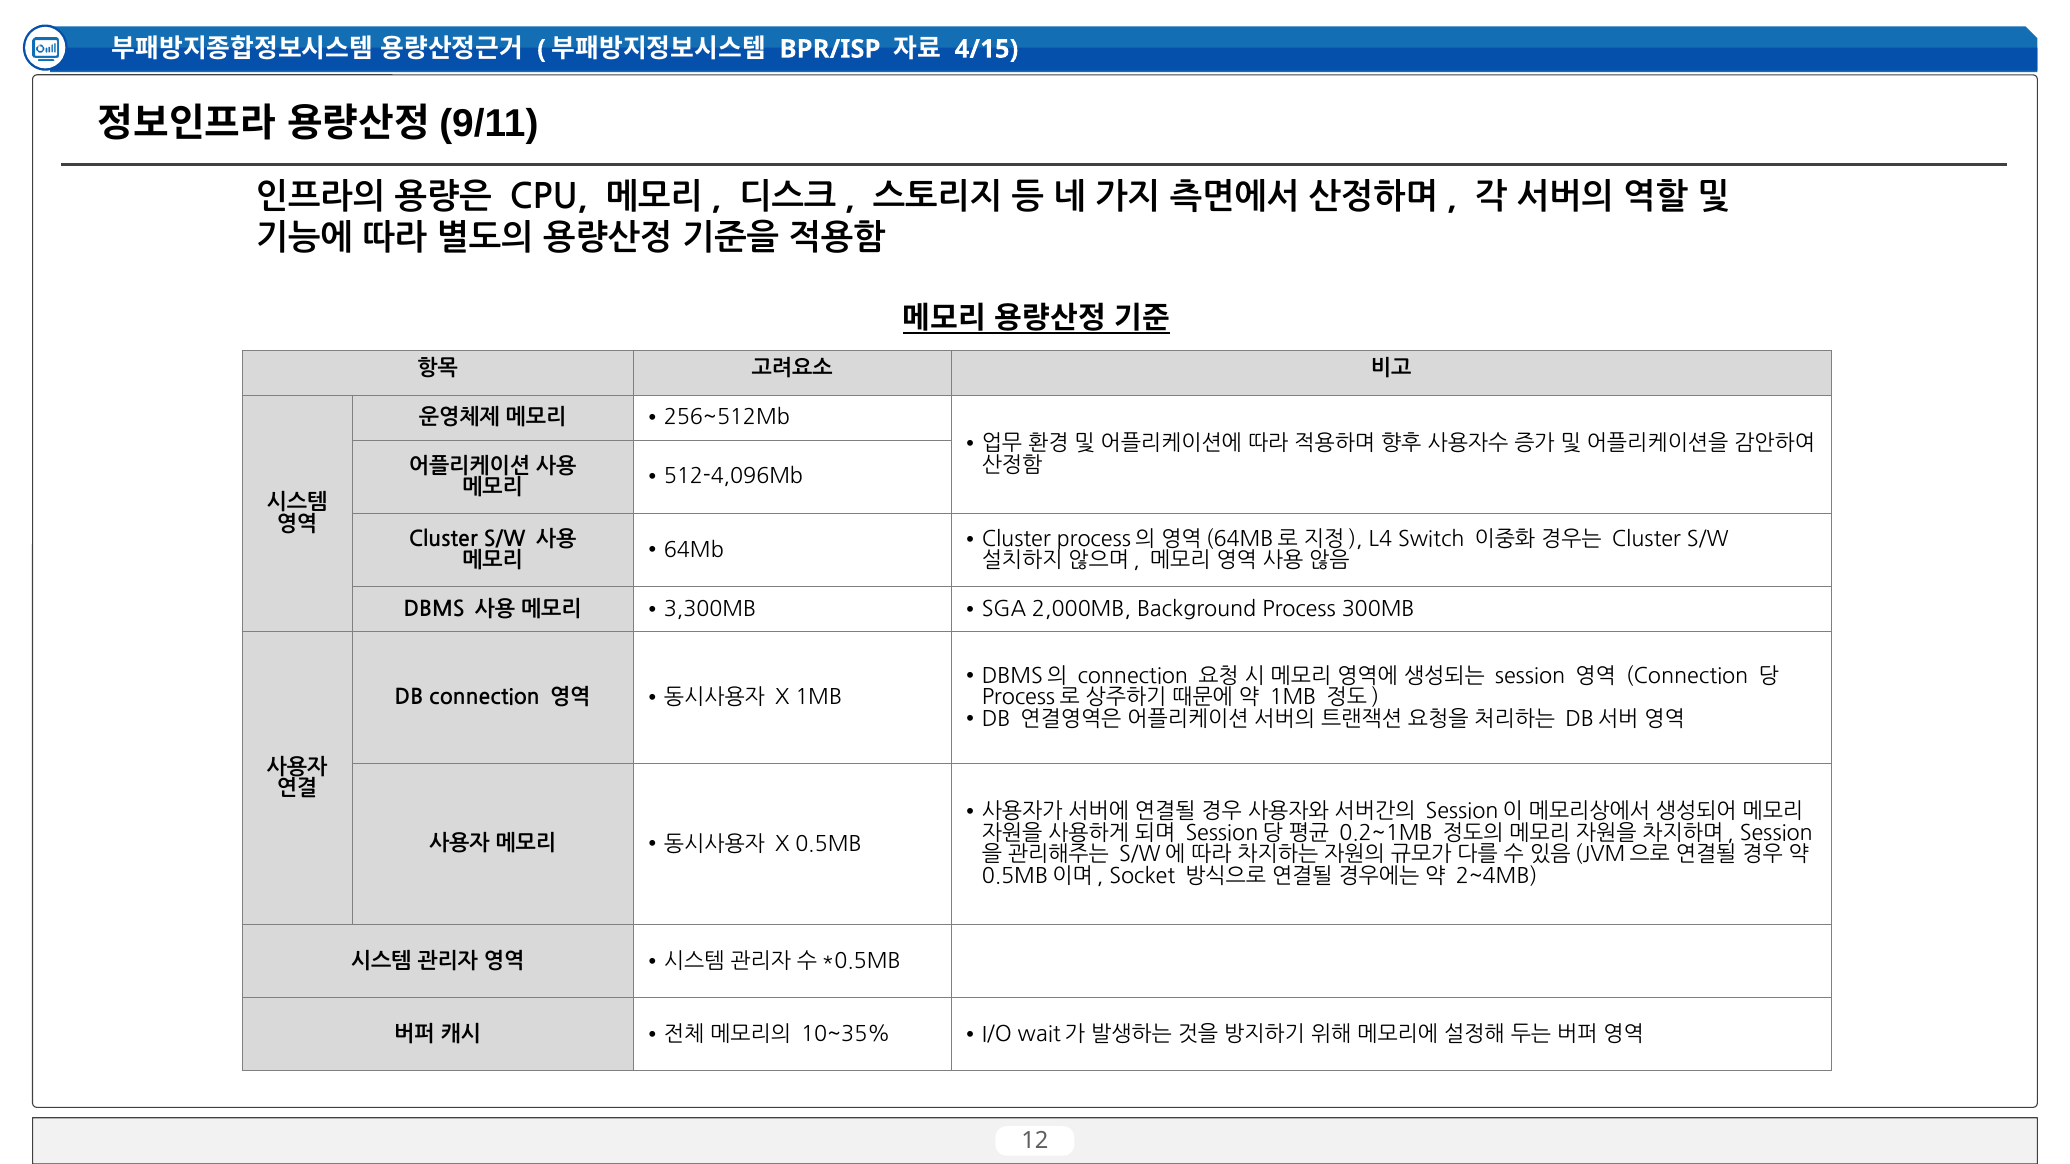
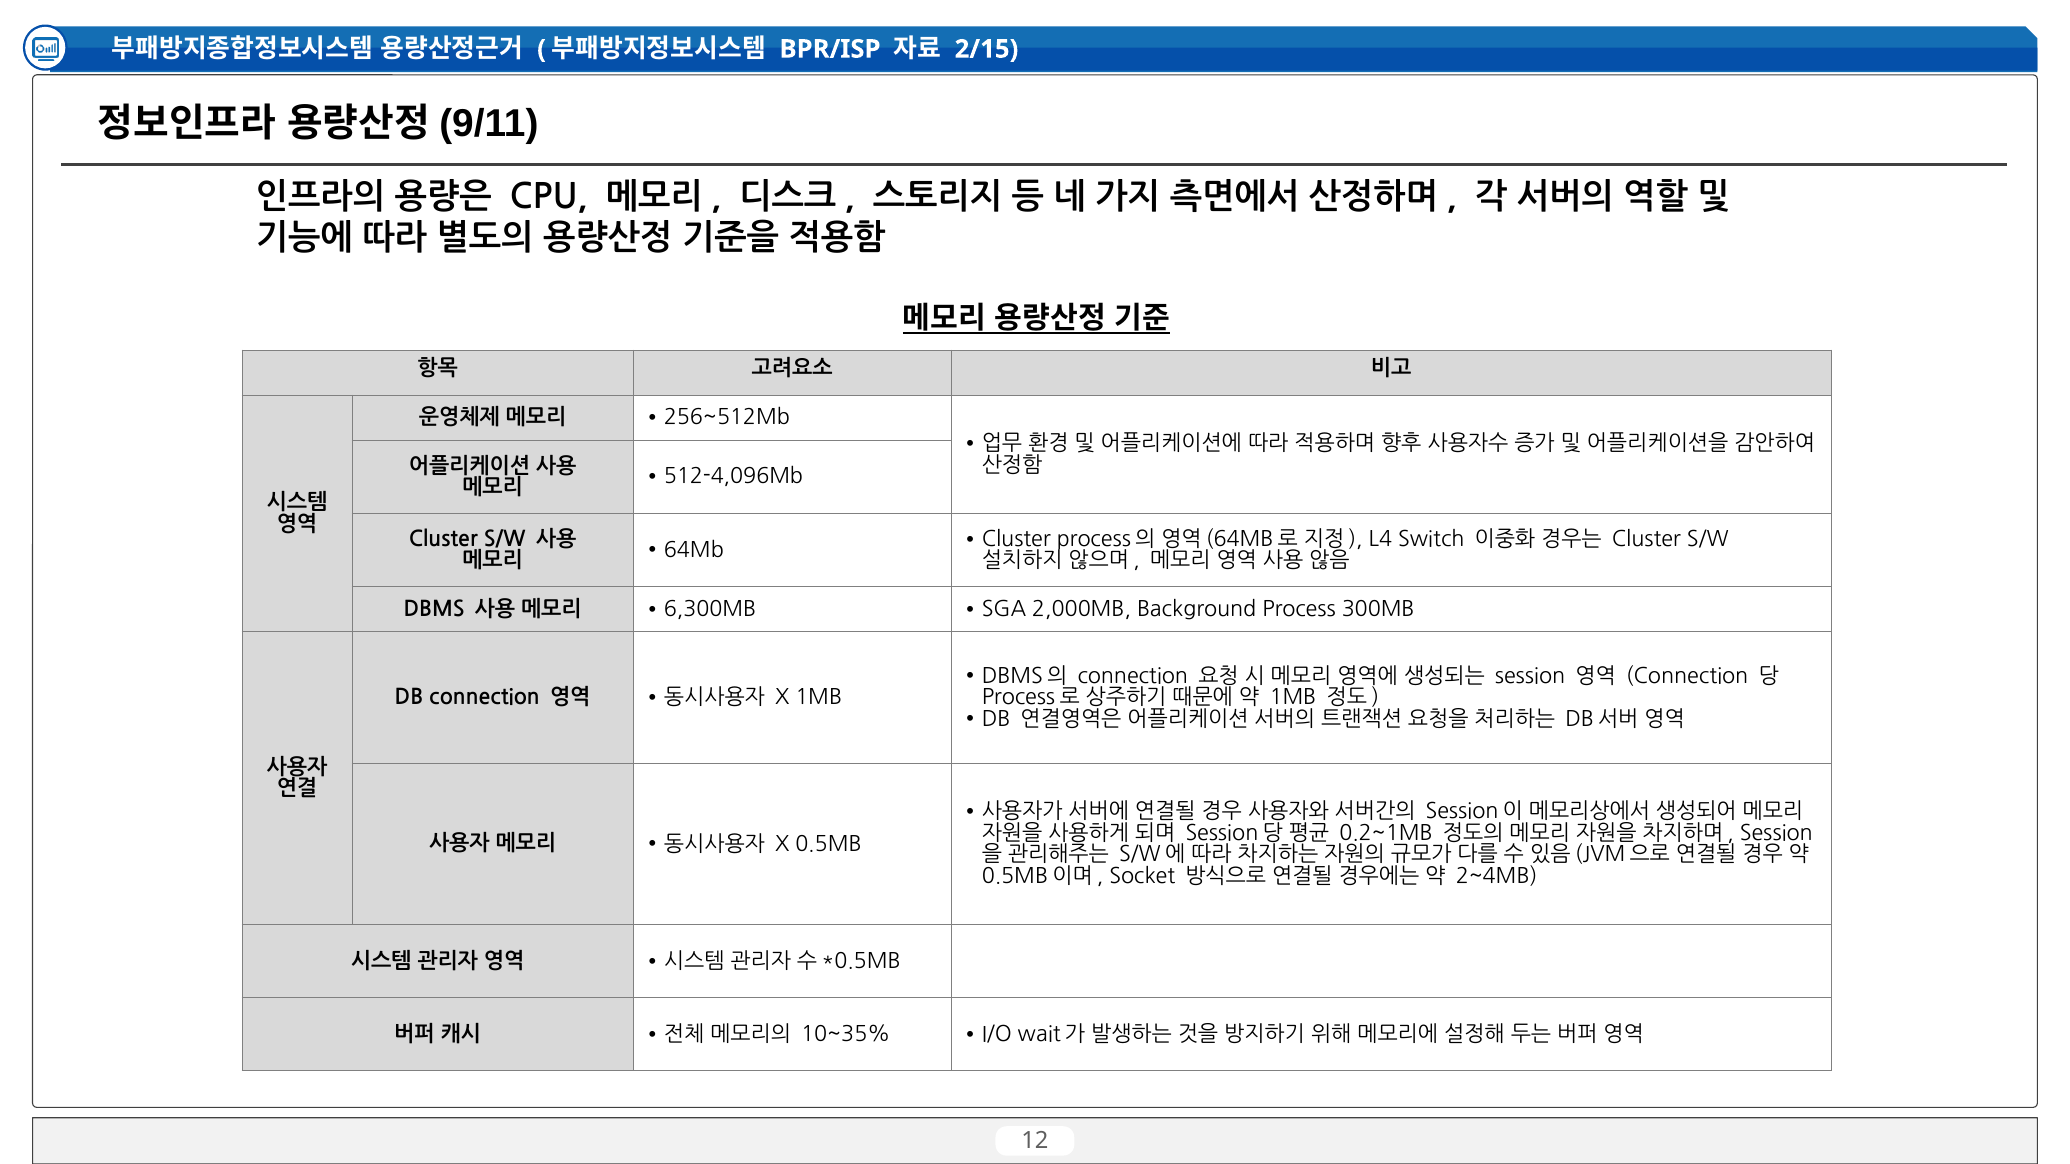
4/15: 4/15 -> 2/15 (987, 49)
3,300MB: 3,300MB -> 6,300MB (710, 609)
